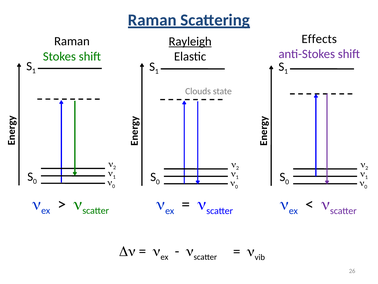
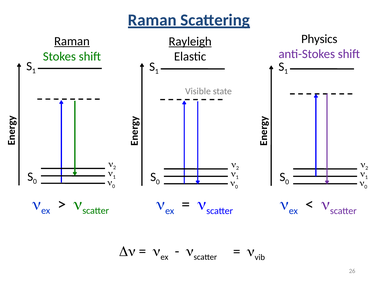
Effects: Effects -> Physics (319, 39)
Raman underline: none -> present (72, 41)
Clouds: Clouds -> Visible (198, 91)
